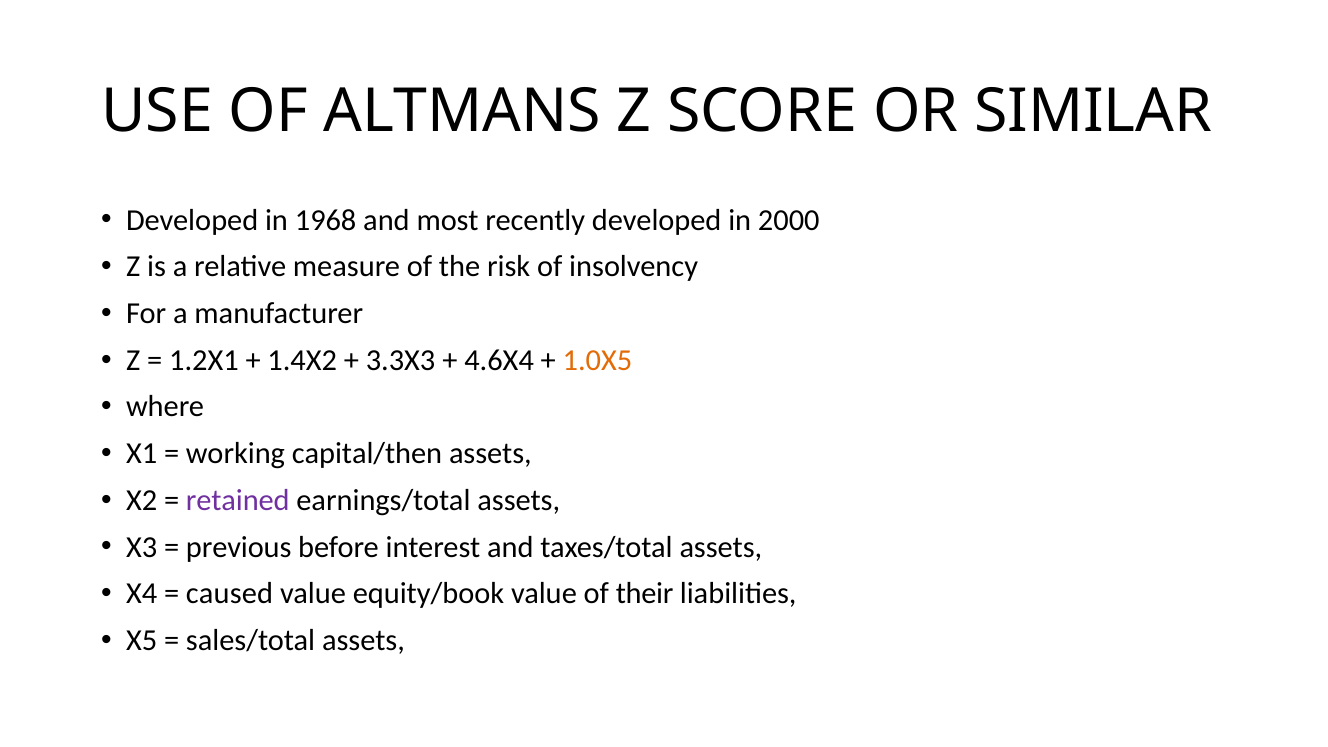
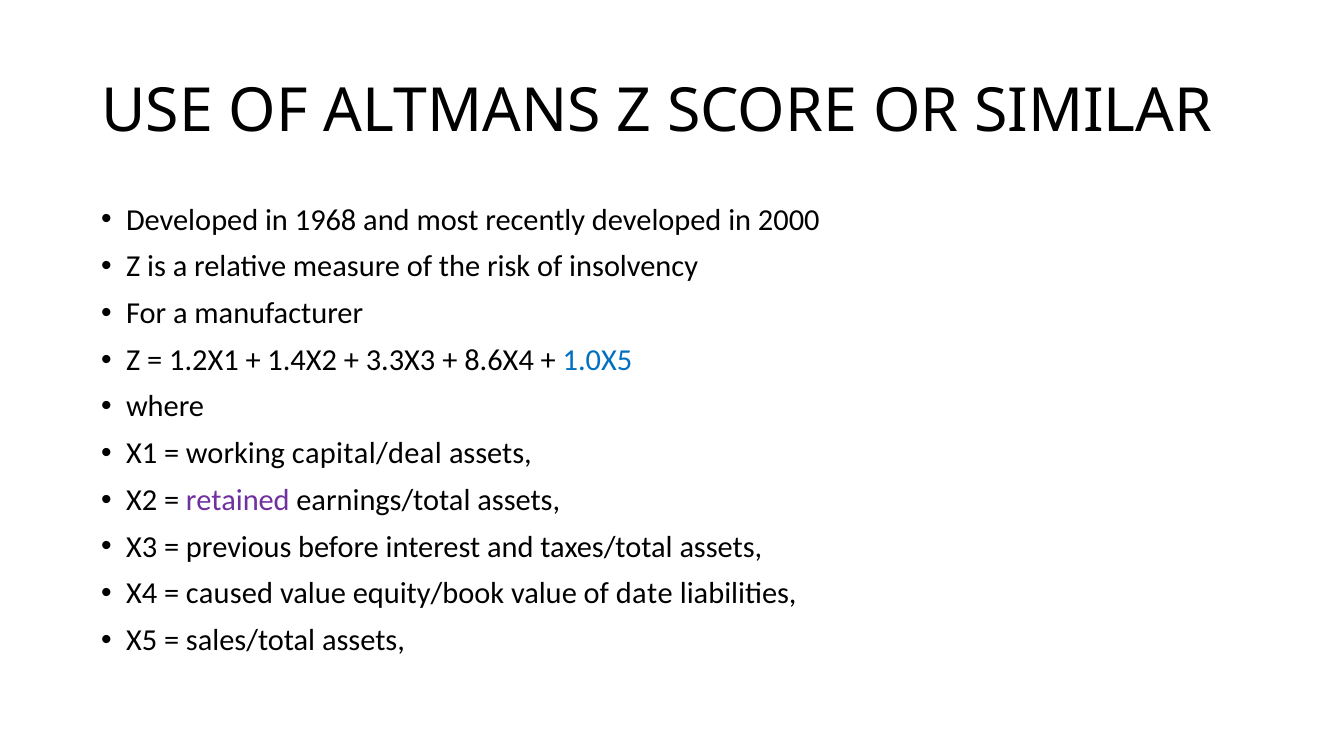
4.6X4: 4.6X4 -> 8.6X4 (499, 360)
1.0X5 colour: orange -> blue (597, 360)
capital/then: capital/then -> capital/deal (367, 454)
their: their -> date (644, 594)
